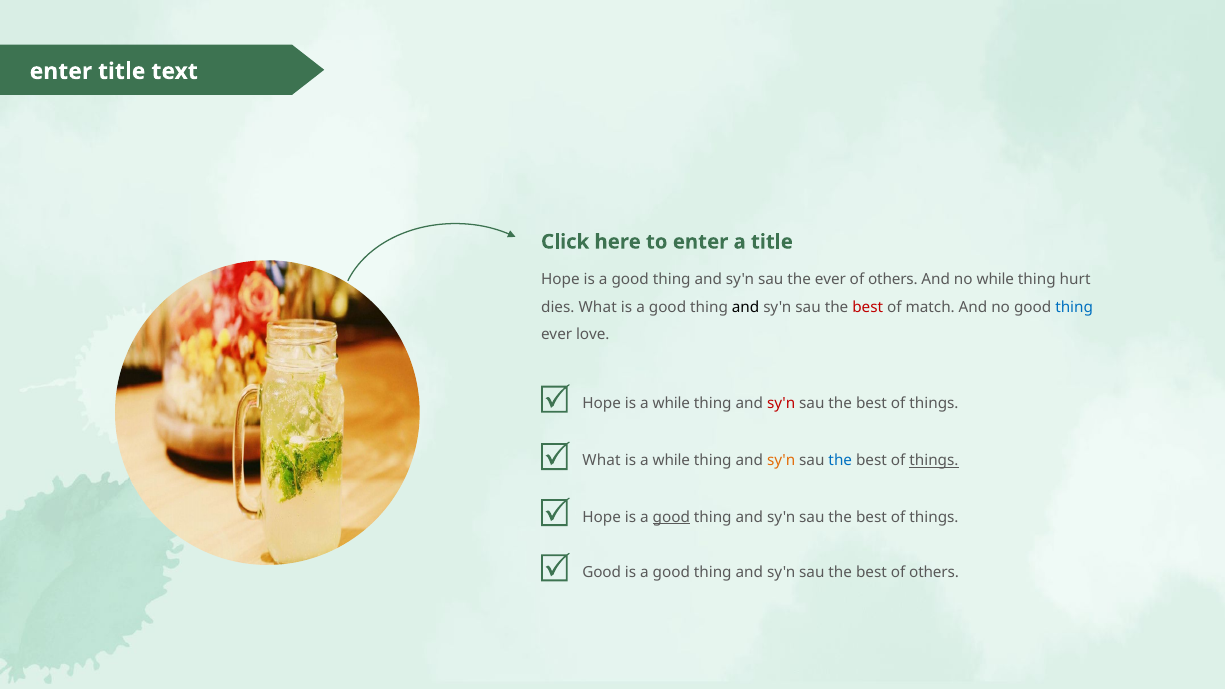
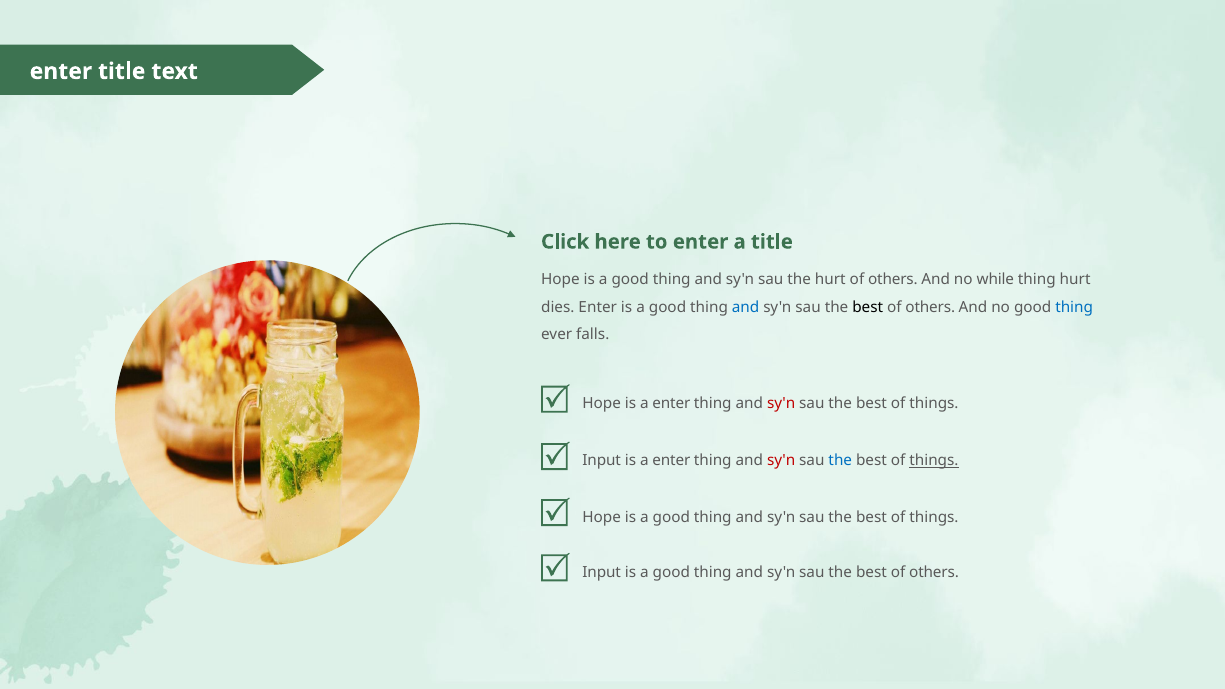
the ever: ever -> hurt (830, 280)
dies What: What -> Enter (598, 307)
and colour: black -> blue (746, 307)
best colour: red -> black (868, 307)
match: match -> others (930, 307)
love: love -> falls (593, 335)
Hope is a while: while -> enter (671, 404)
What: What -> Input (602, 461)
while: while -> enter (671, 461)
sy'n colour: orange -> red (781, 461)
good underline: present -> none (671, 517)
Good: Good -> Input (602, 572)
